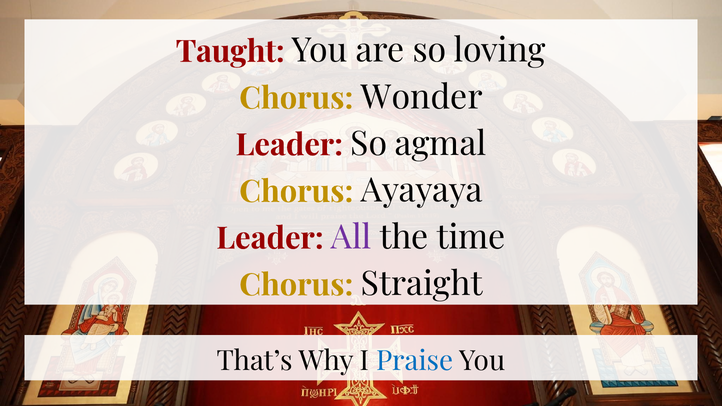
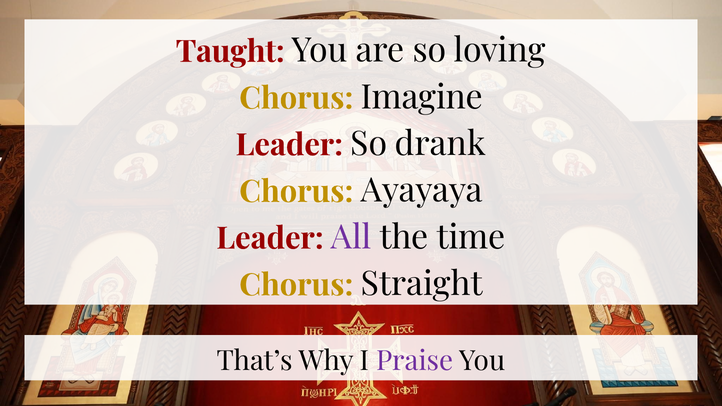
Wonder: Wonder -> Imagine (422, 97)
agmal: agmal -> drank (440, 144)
Praise colour: blue -> purple (415, 361)
